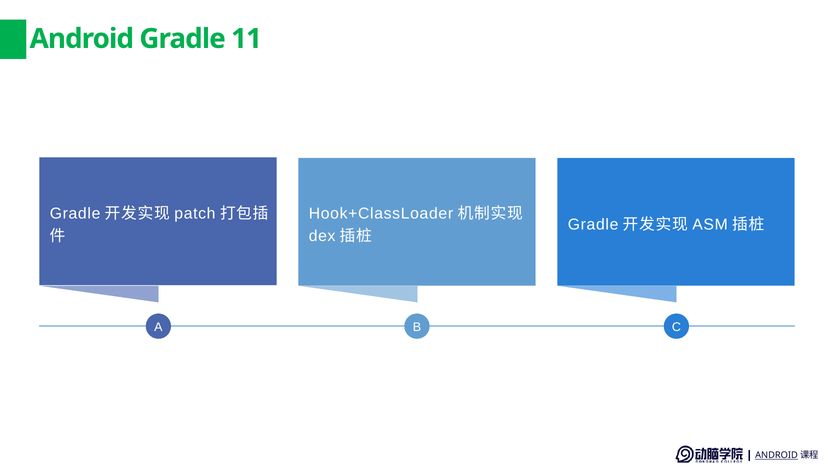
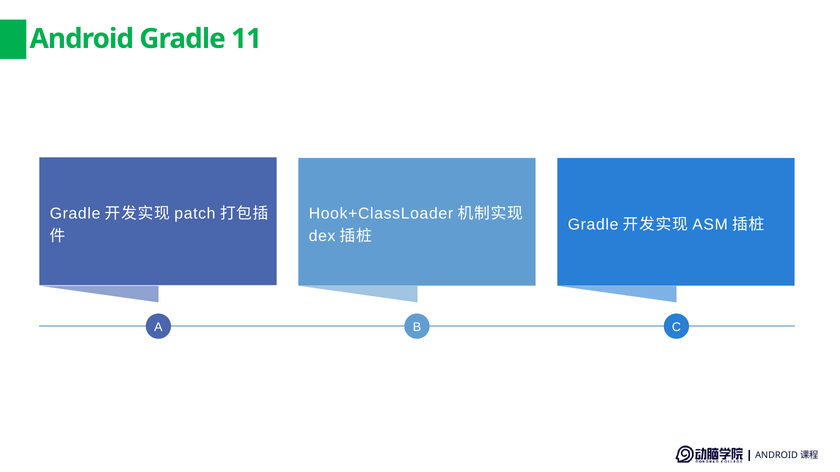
ANDROID underline: present -> none (777, 456)
